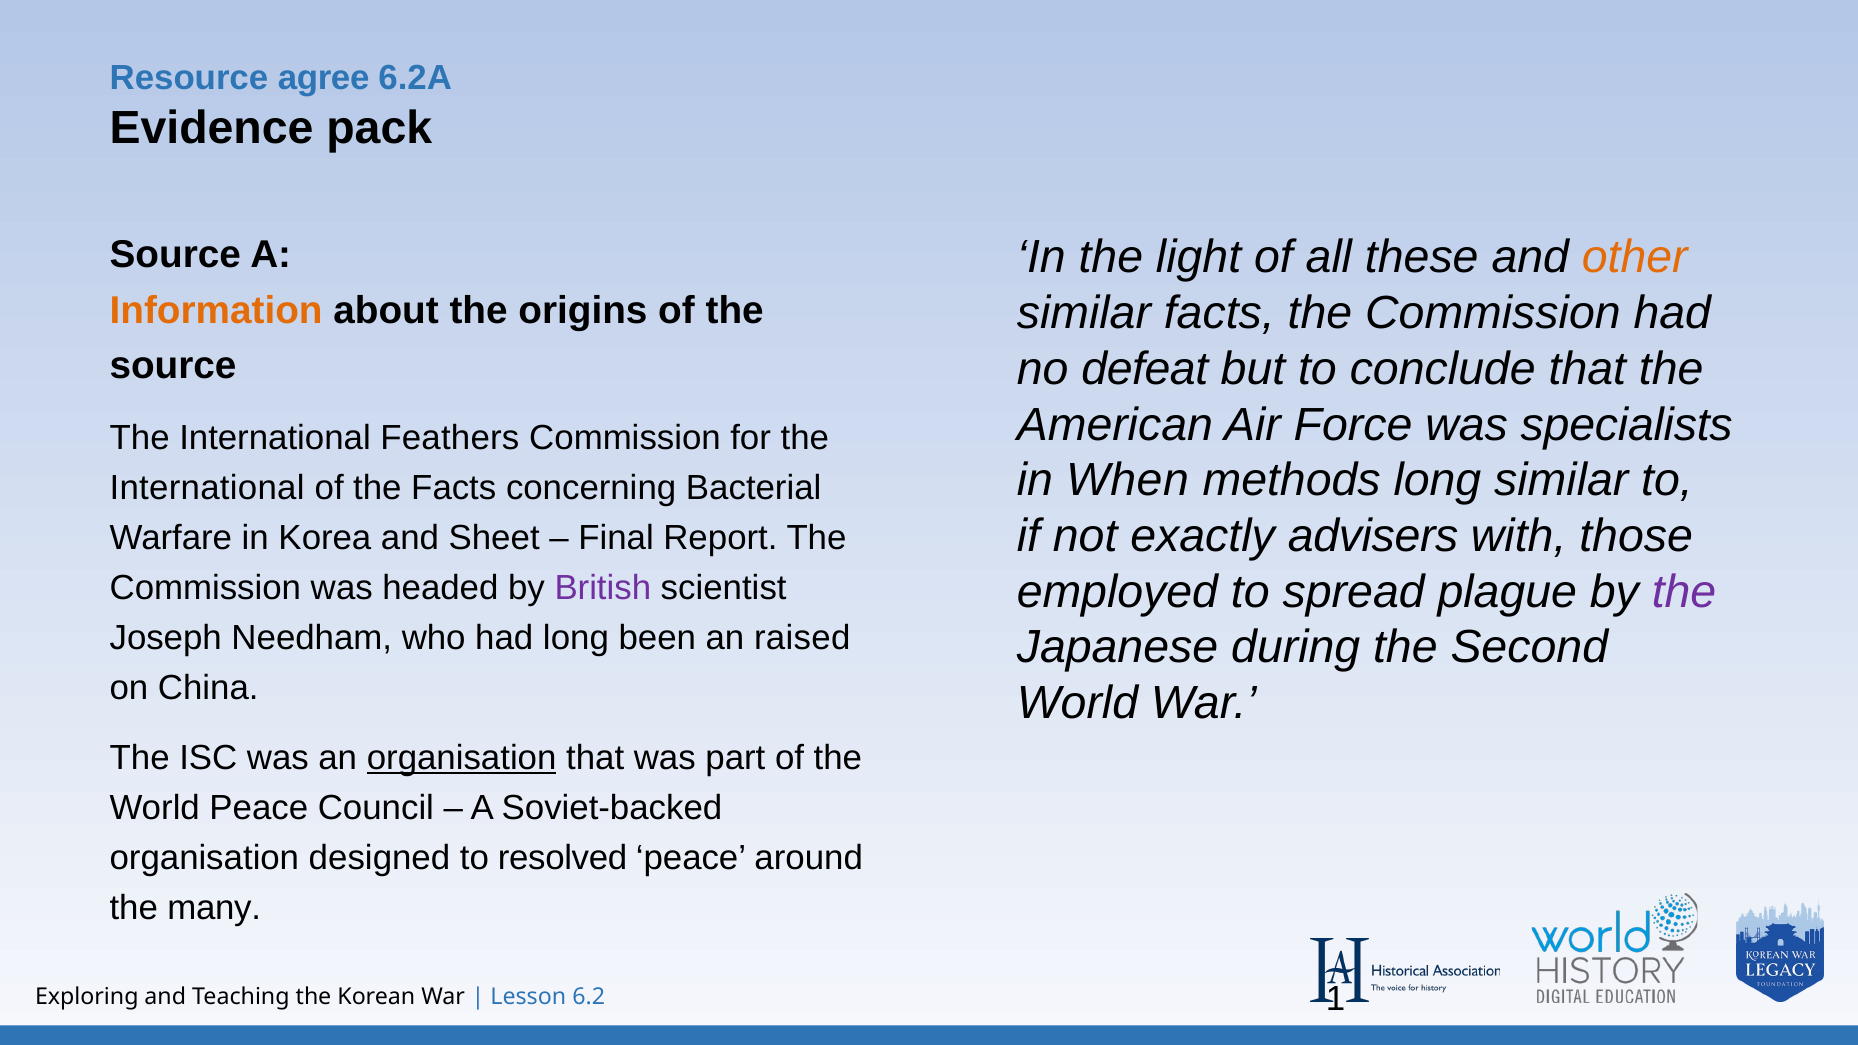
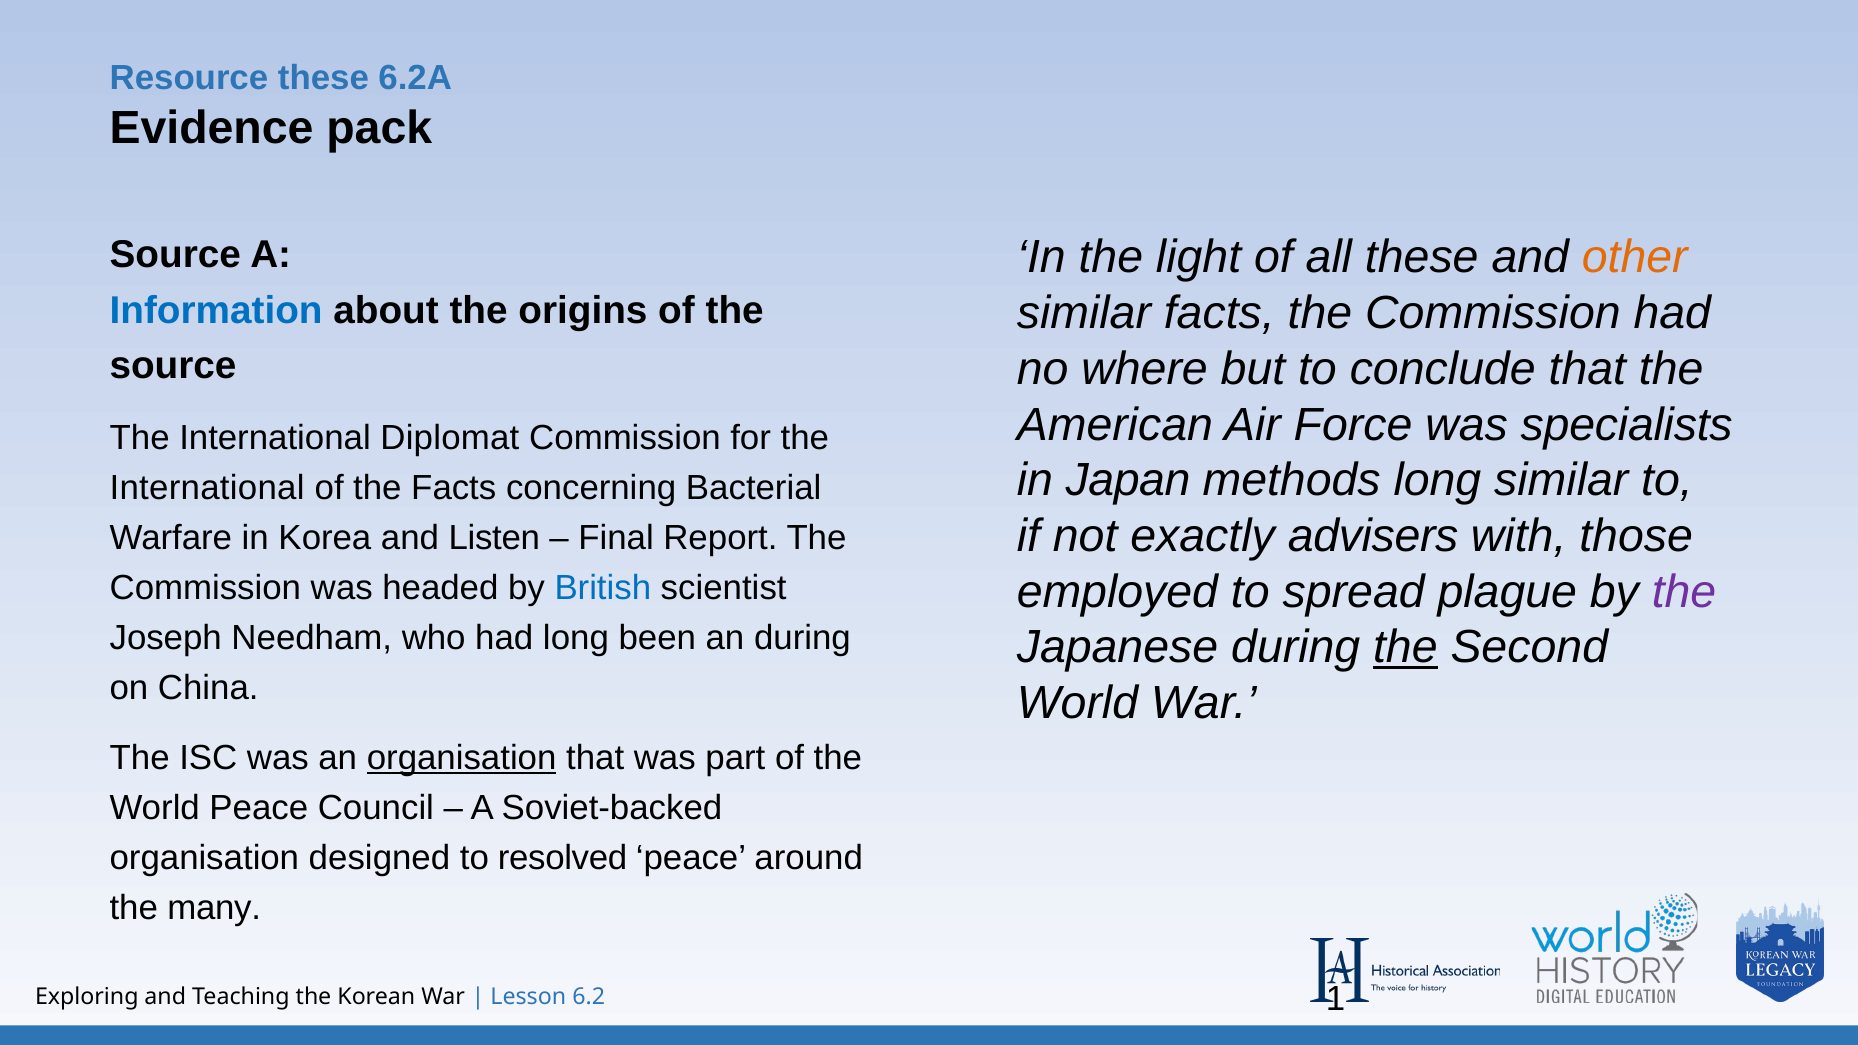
Resource agree: agree -> these (323, 78)
Information colour: orange -> blue (216, 310)
defeat: defeat -> where (1145, 369)
Feathers: Feathers -> Diplomat (450, 438)
When: When -> Japan (1128, 481)
Sheet: Sheet -> Listen (494, 538)
British colour: purple -> blue (603, 588)
an raised: raised -> during (802, 638)
the underline: none -> present (1405, 648)
